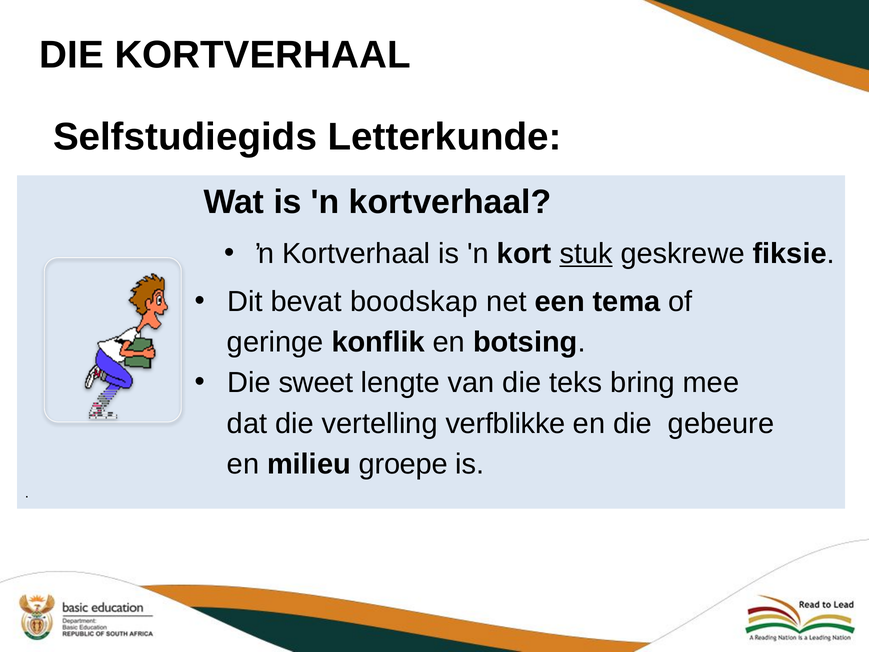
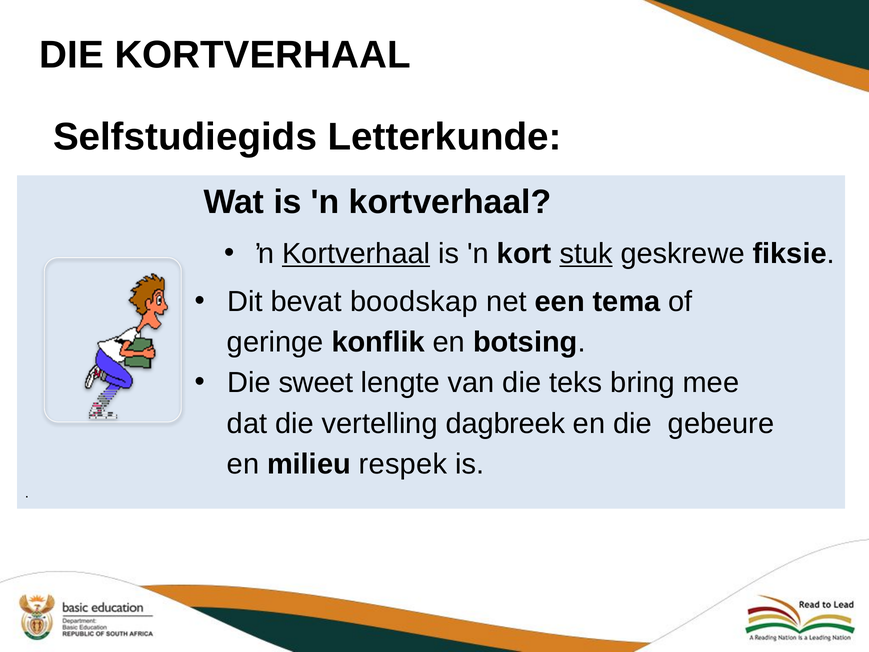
Kortverhaal underline: none -> present (356, 254)
verfblikke: verfblikke -> dagbreek (505, 423)
groepe: groepe -> respek (403, 464)
